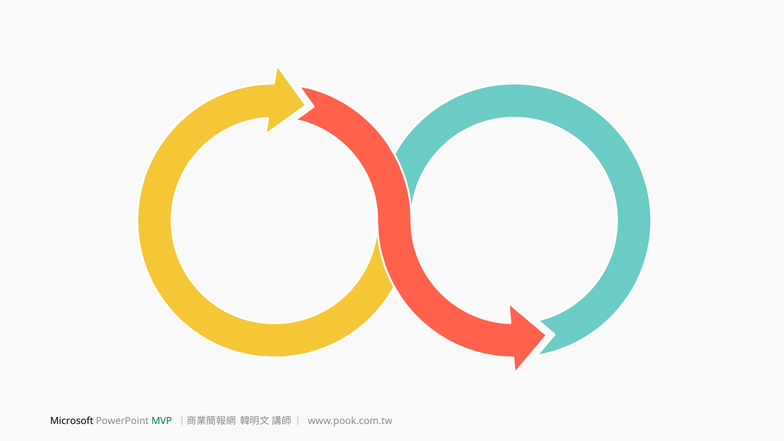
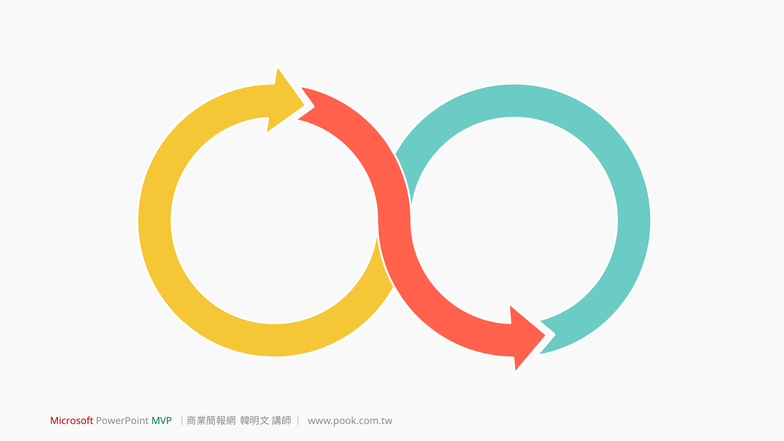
Microsoft colour: black -> red (72, 421)
